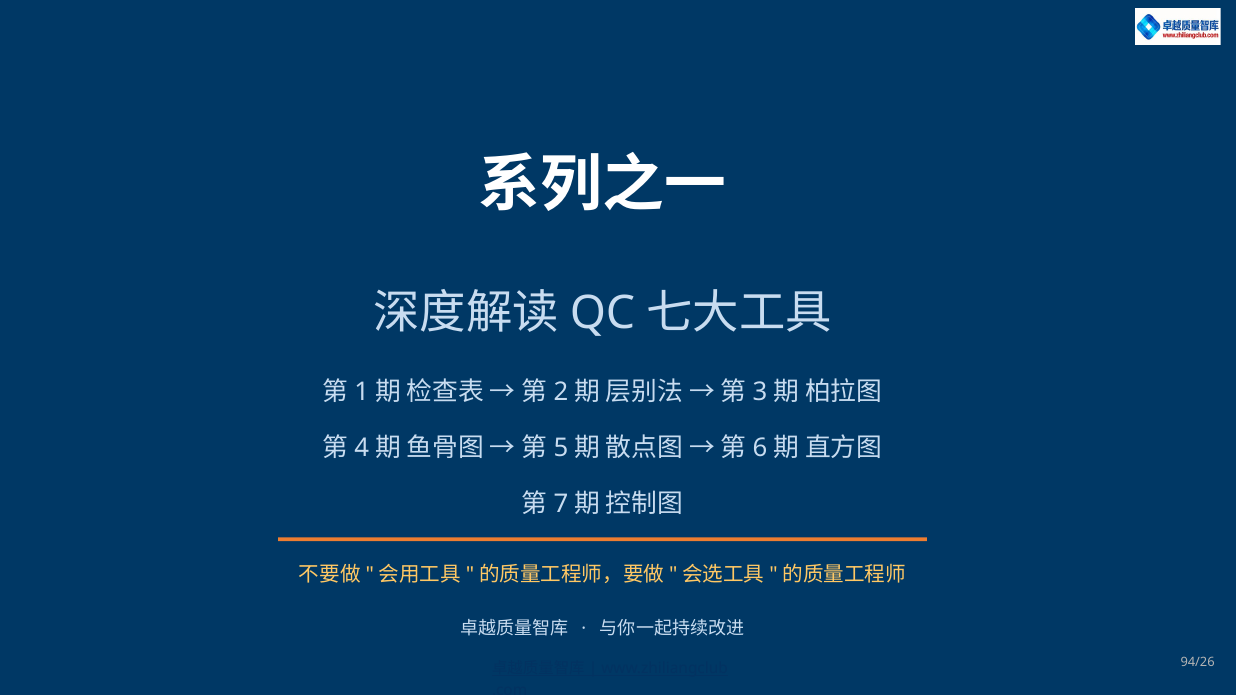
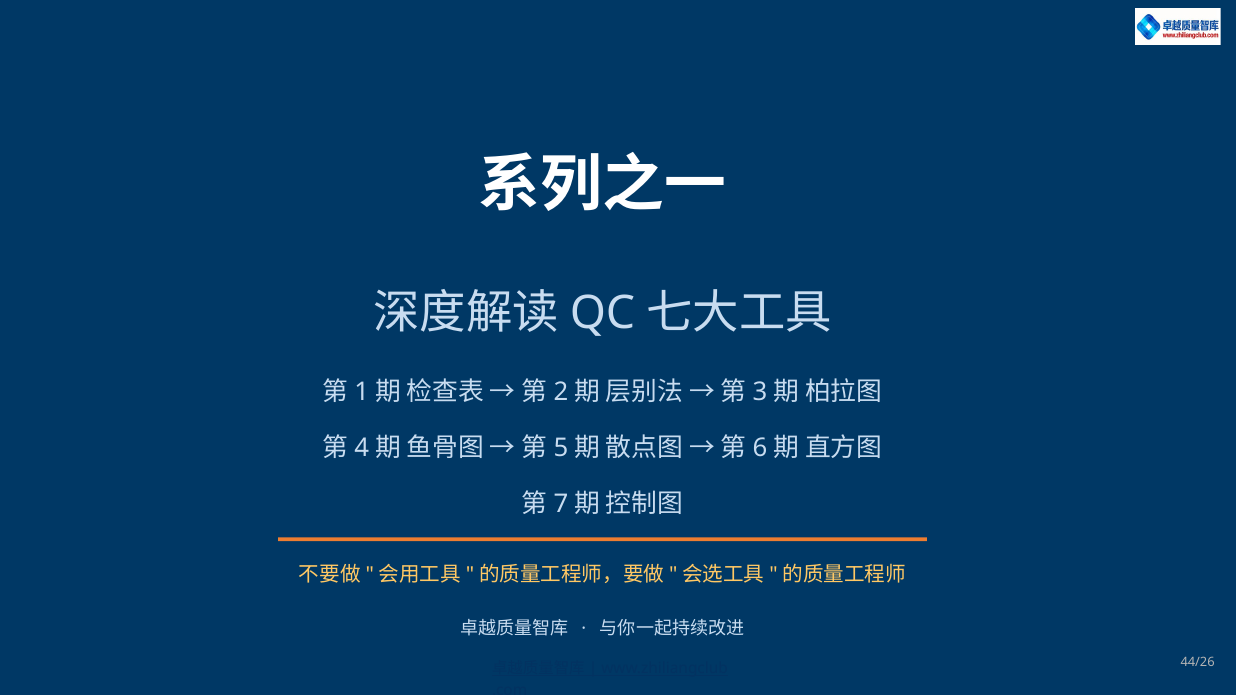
94/26: 94/26 -> 44/26 (1198, 662)
